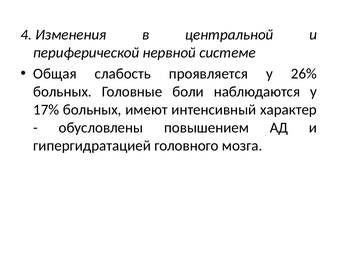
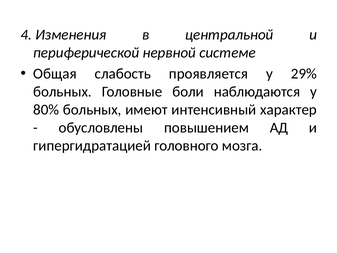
26%: 26% -> 29% (304, 74)
17%: 17% -> 80% (46, 110)
